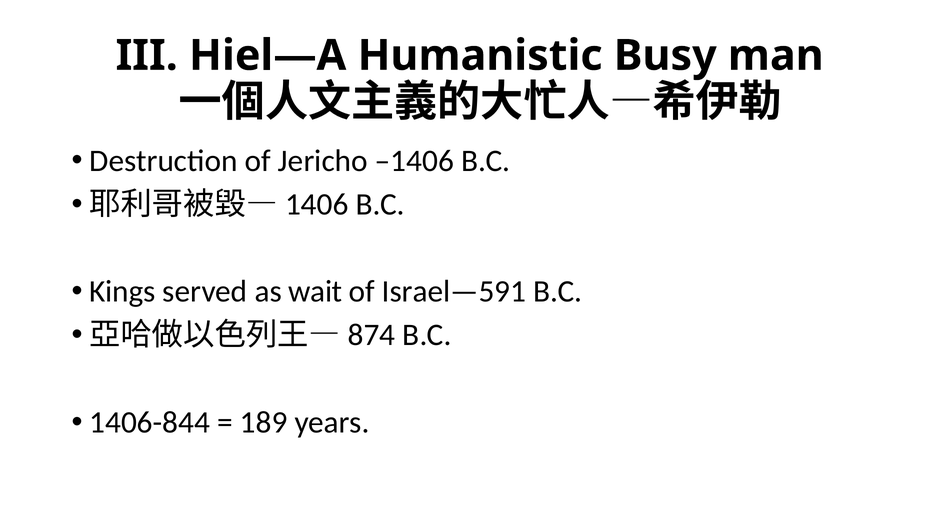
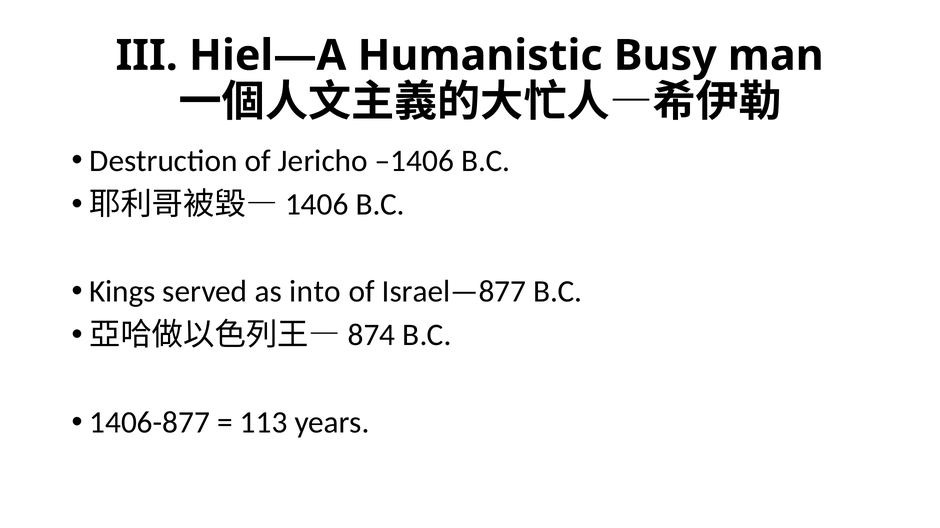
wait: wait -> into (315, 292)
Israel—591: Israel—591 -> Israel—877 (454, 292)
1406-844: 1406-844 -> 1406-877 (150, 423)
189: 189 -> 113 (264, 423)
